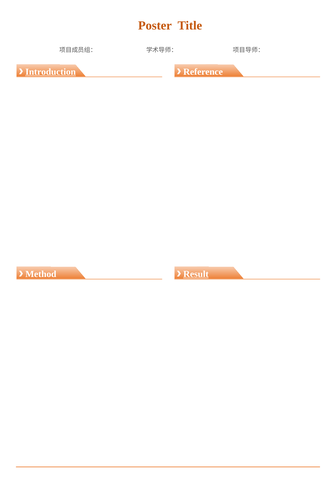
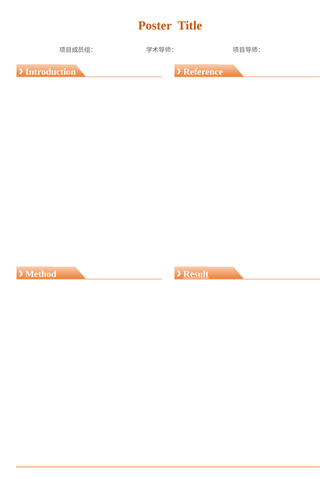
Introduction underline: present -> none (51, 72)
